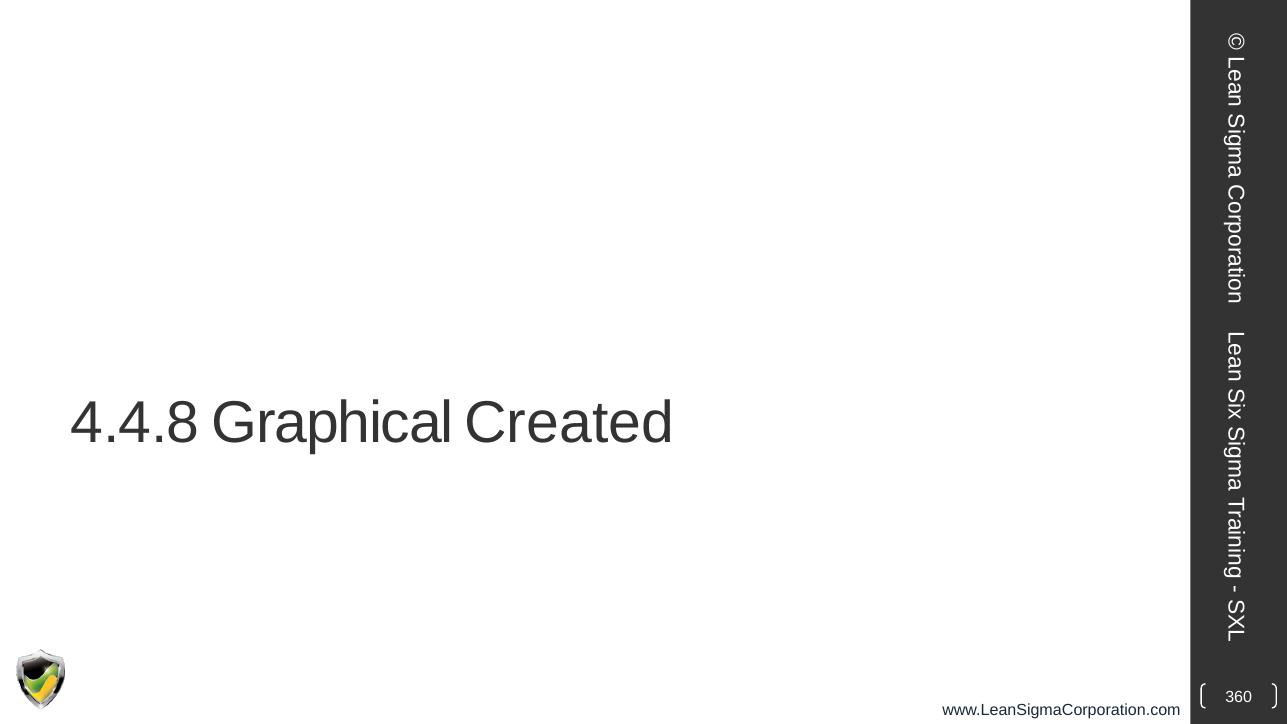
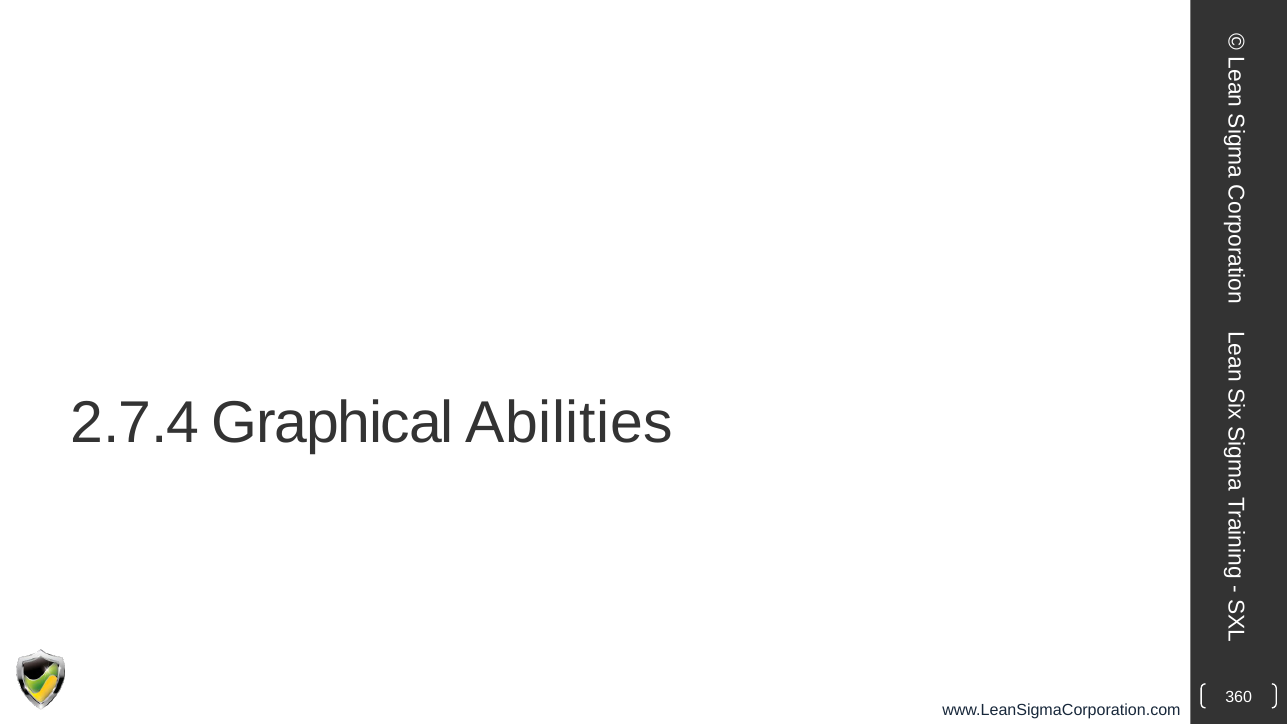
4.4.8: 4.4.8 -> 2.7.4 (135, 423)
Created: Created -> Abilities (569, 423)
